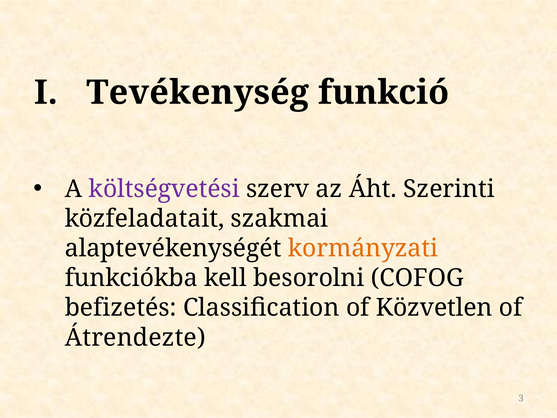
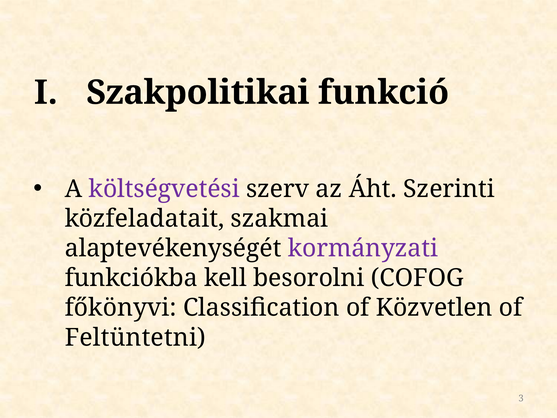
Tevékenység: Tevékenység -> Szakpolitikai (198, 93)
kormányzati colour: orange -> purple (363, 248)
befizetés: befizetés -> főkönyvi (121, 308)
Átrendezte: Átrendezte -> Feltüntetni (135, 337)
